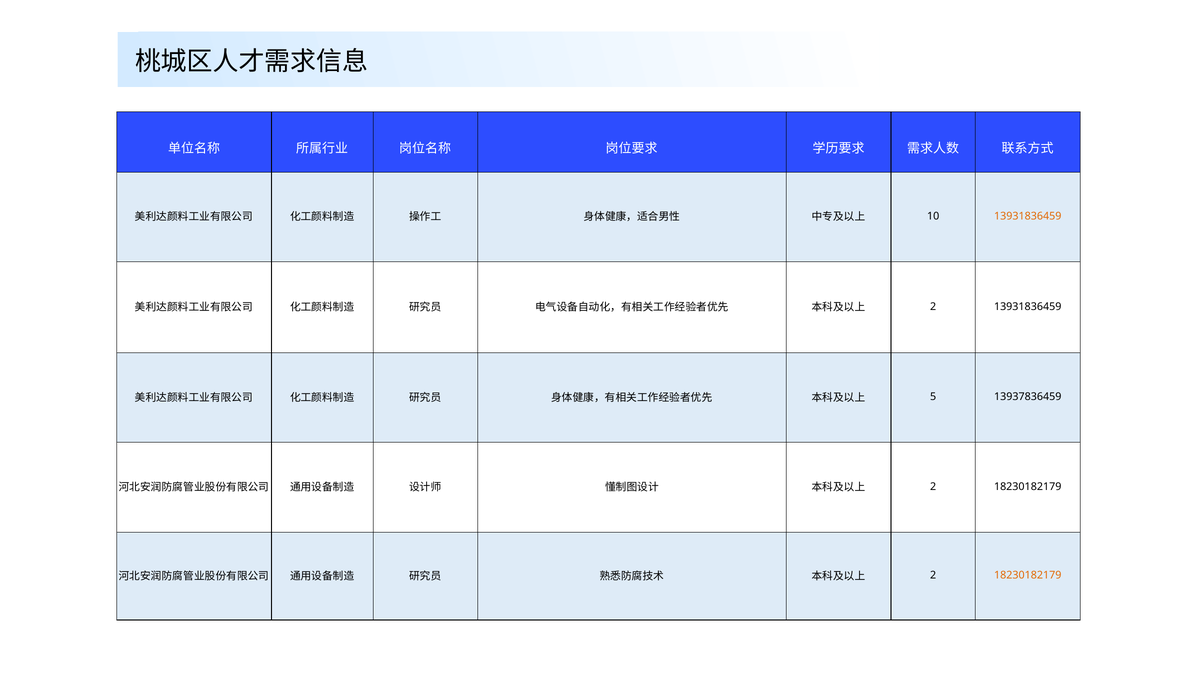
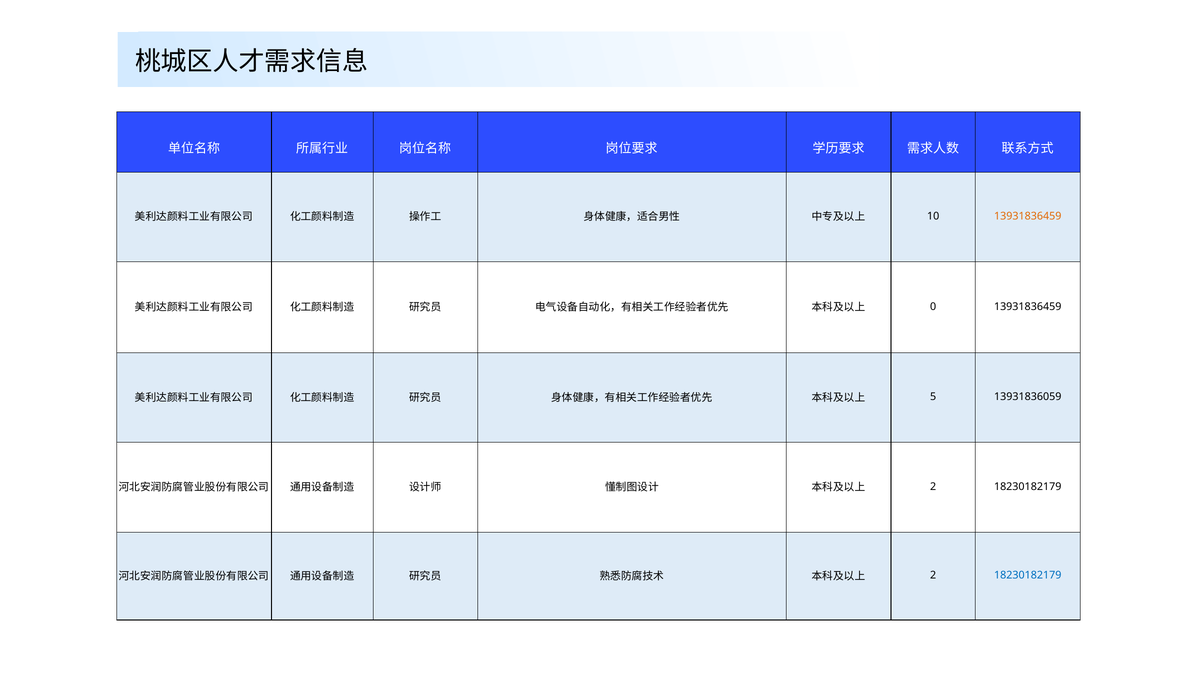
2: 2 -> 0 (933, 307)
13937836459: 13937836459 -> 13931836059 (1028, 397)
18230182179 colour: orange -> blue (1028, 575)
